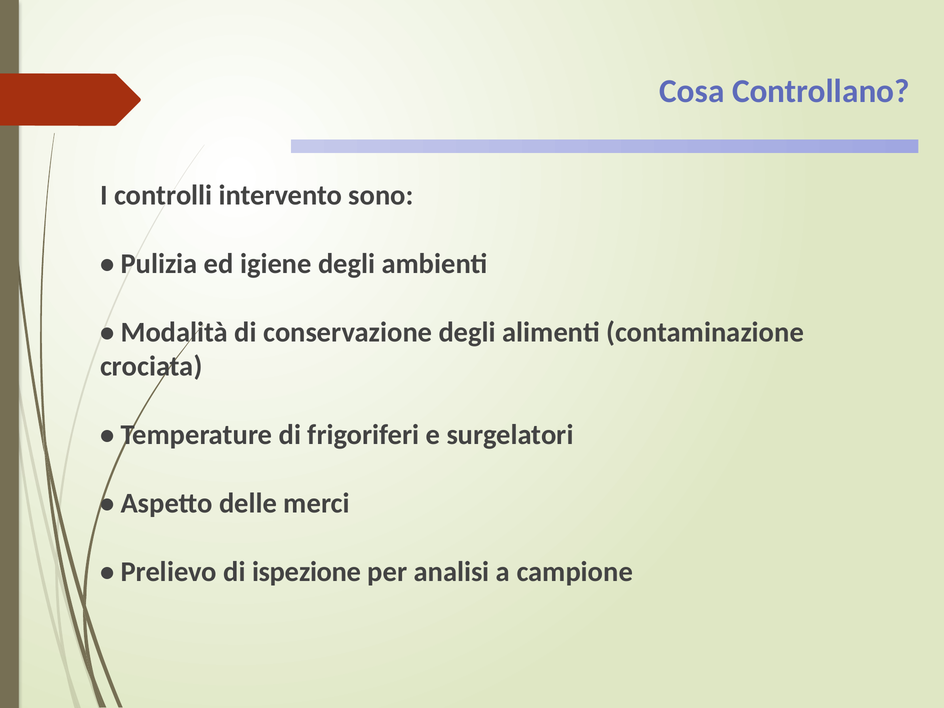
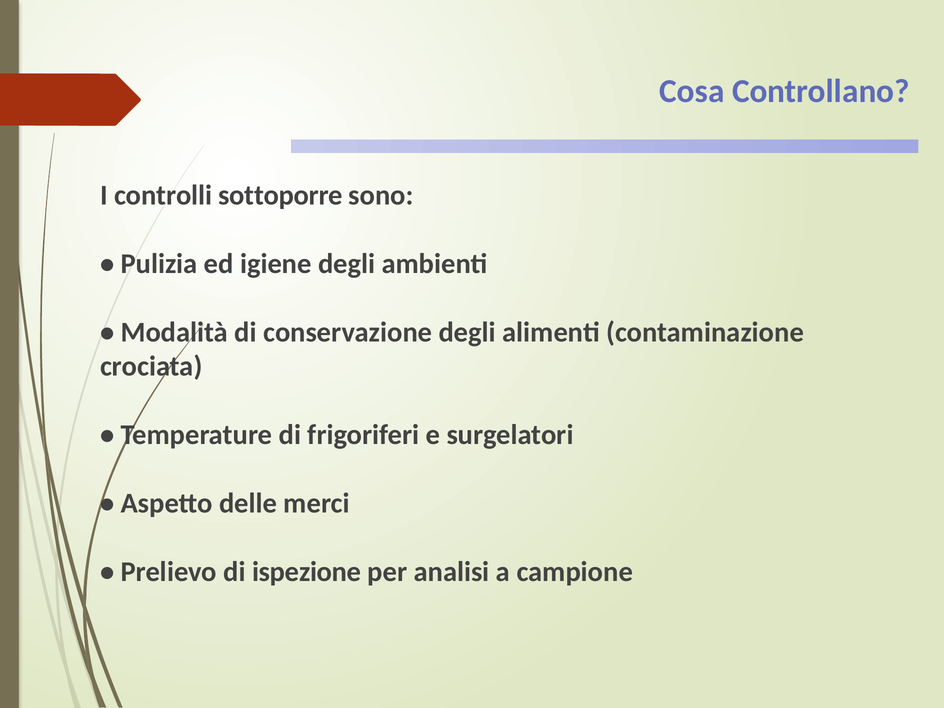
intervento: intervento -> sottoporre (281, 195)
